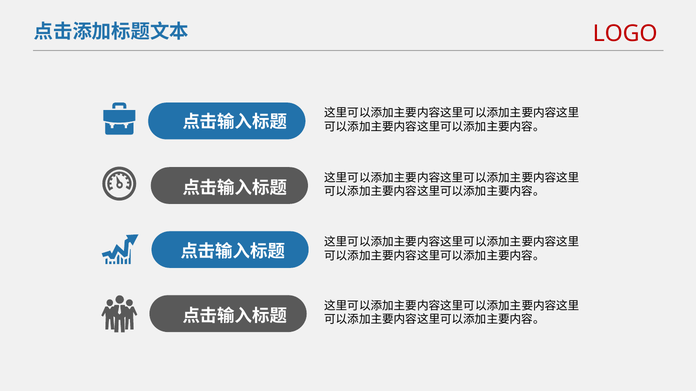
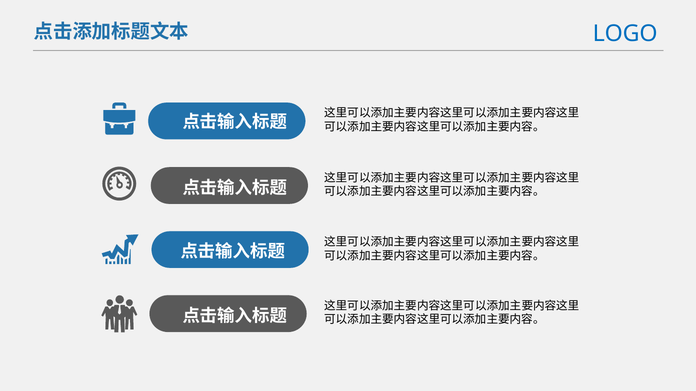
LOGO colour: red -> blue (625, 34)
